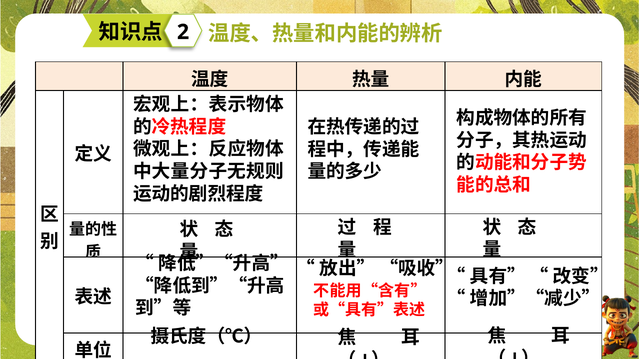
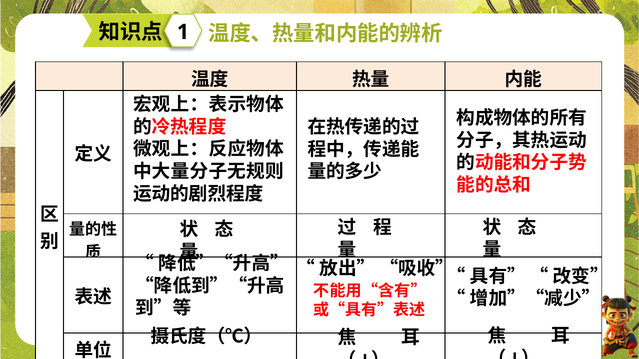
2: 2 -> 1 (183, 32)
